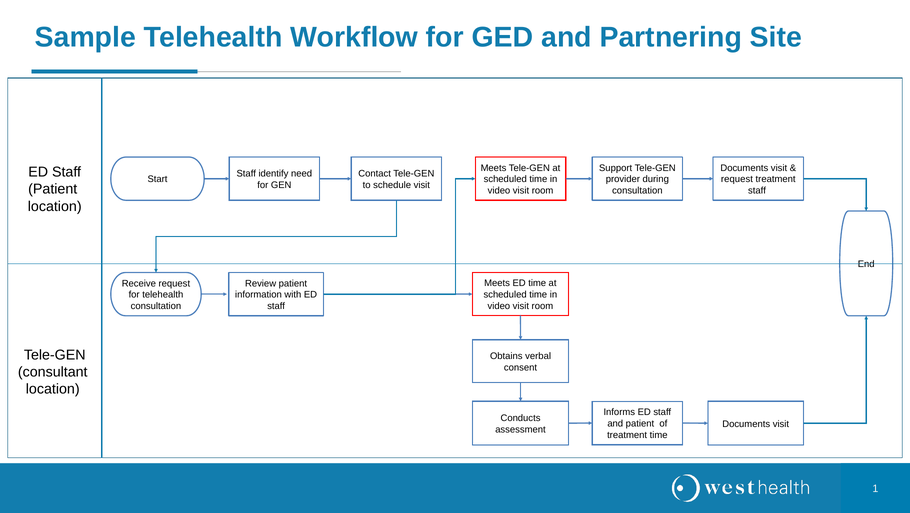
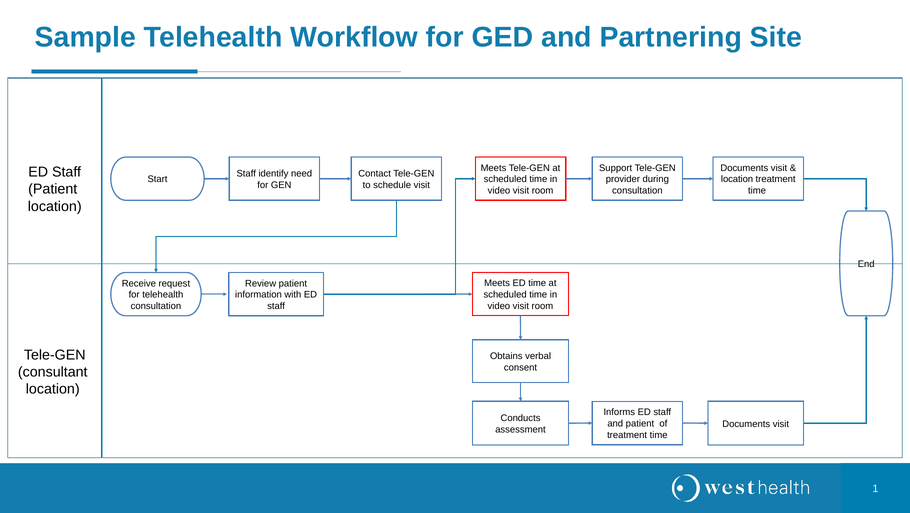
request: request -> location (737, 179)
staff: staff -> time (757, 191)
